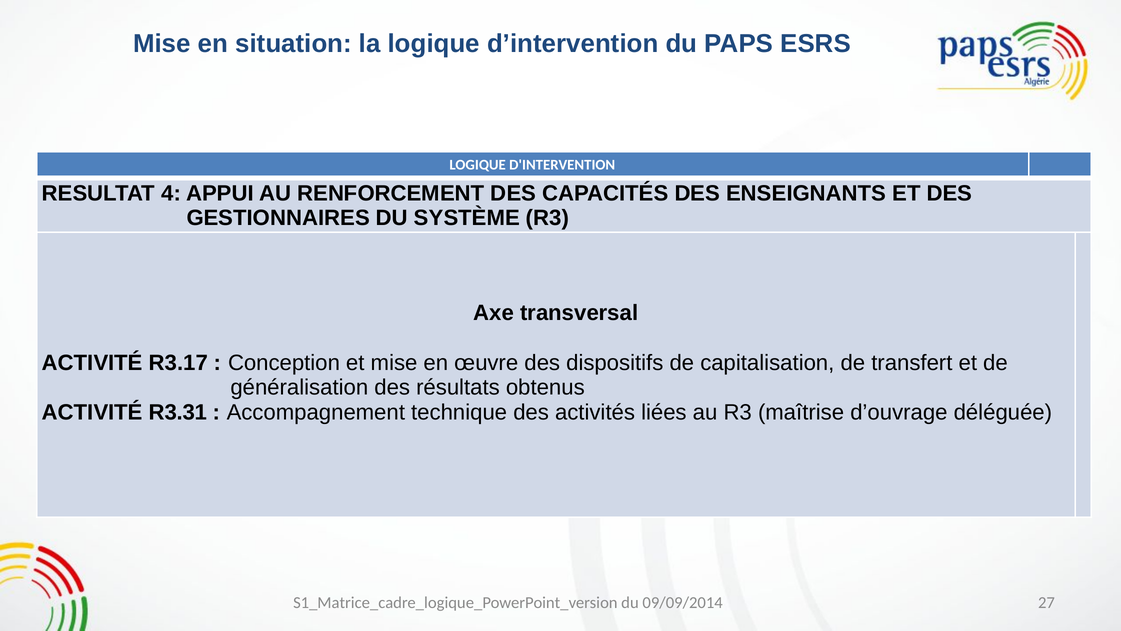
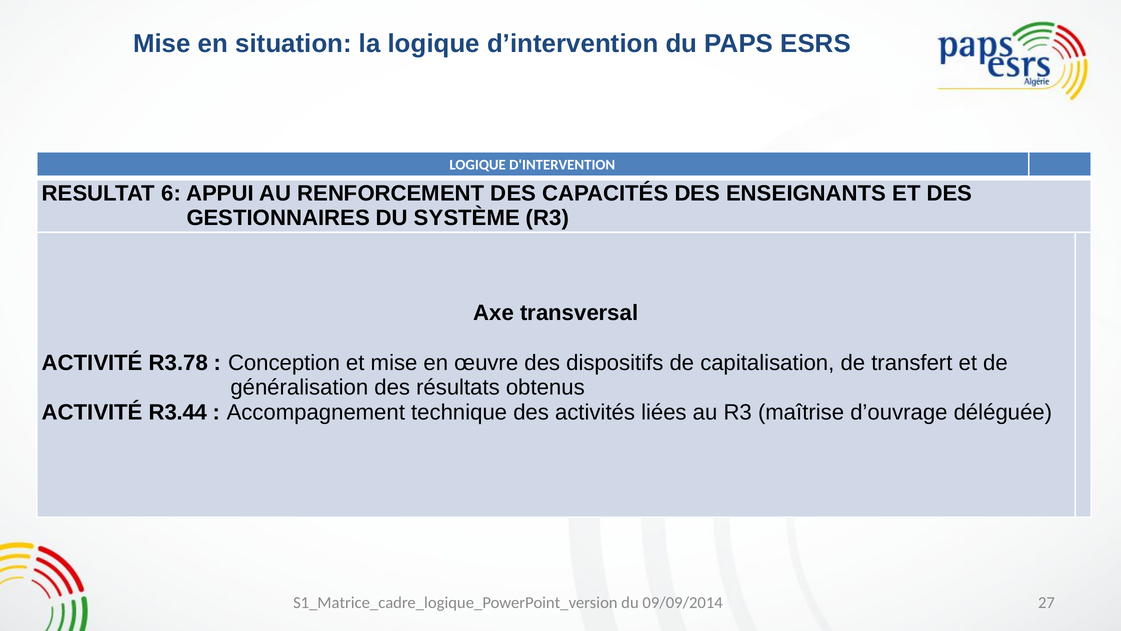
4: 4 -> 6 (171, 193)
R3.17: R3.17 -> R3.78 (178, 363)
R3.31: R3.31 -> R3.44 (178, 412)
